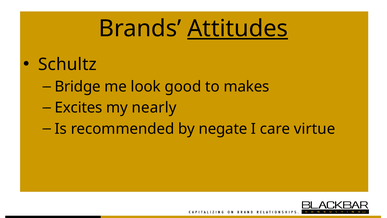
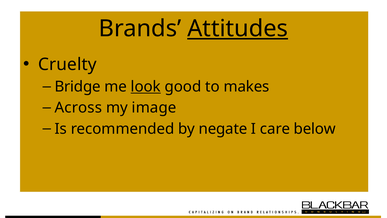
Schultz: Schultz -> Cruelty (67, 64)
look underline: none -> present (146, 86)
Excites: Excites -> Across (78, 108)
nearly: nearly -> image (154, 108)
virtue: virtue -> below (315, 129)
